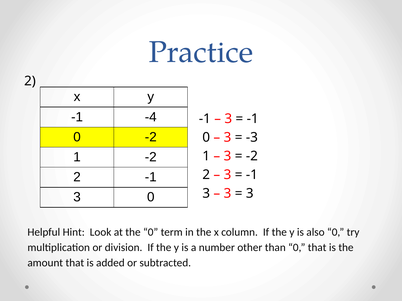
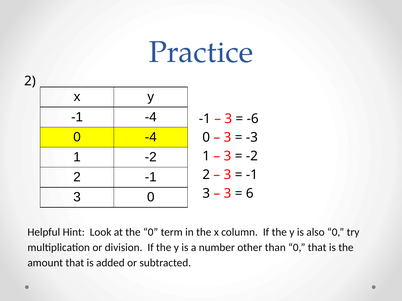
-1: -1 -> -6 (253, 119)
0 -2: -2 -> -4 (151, 137)
3: 3 -> 6 (250, 194)
